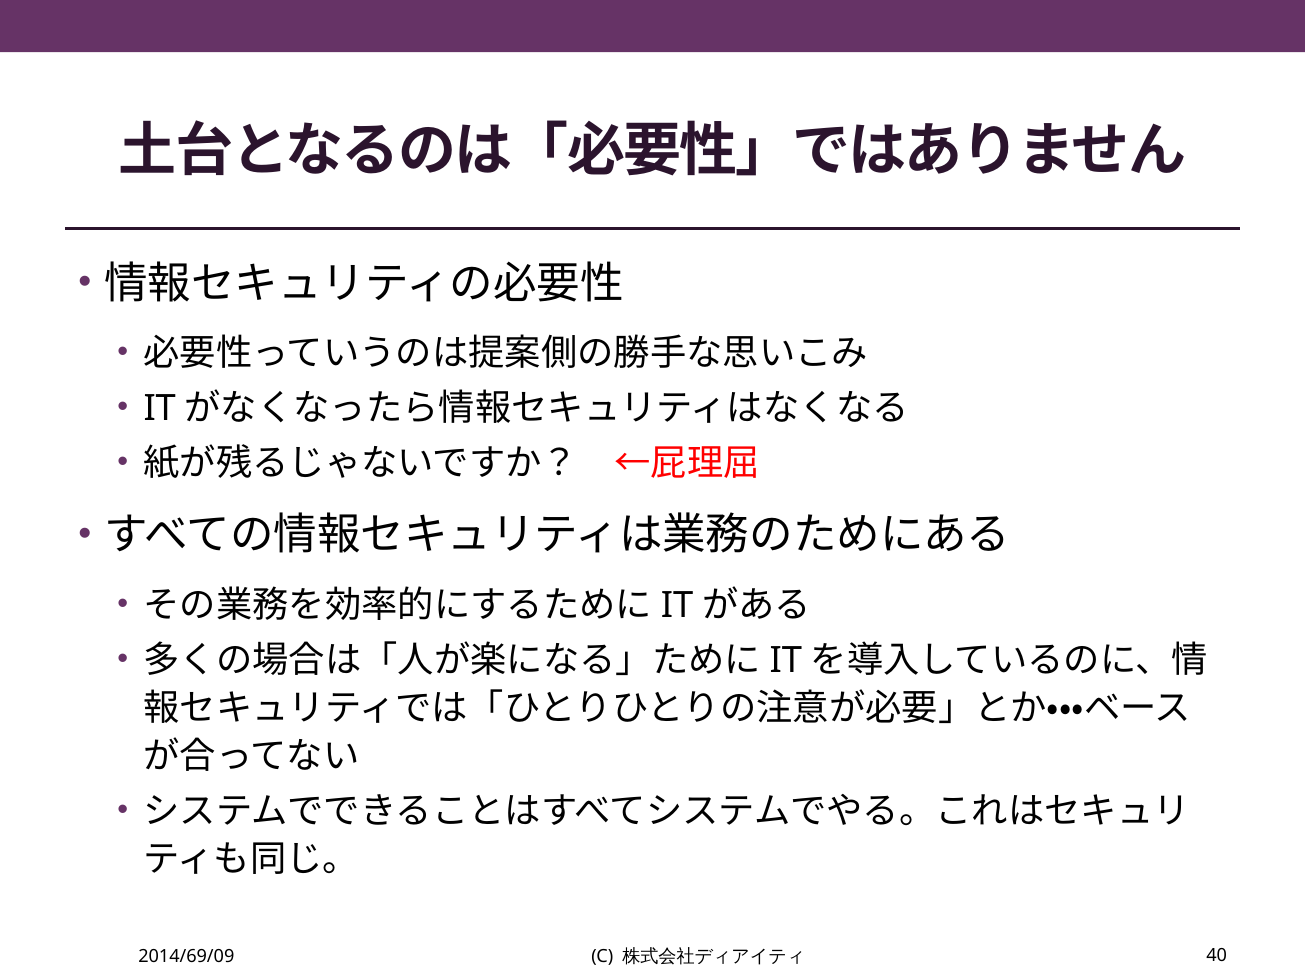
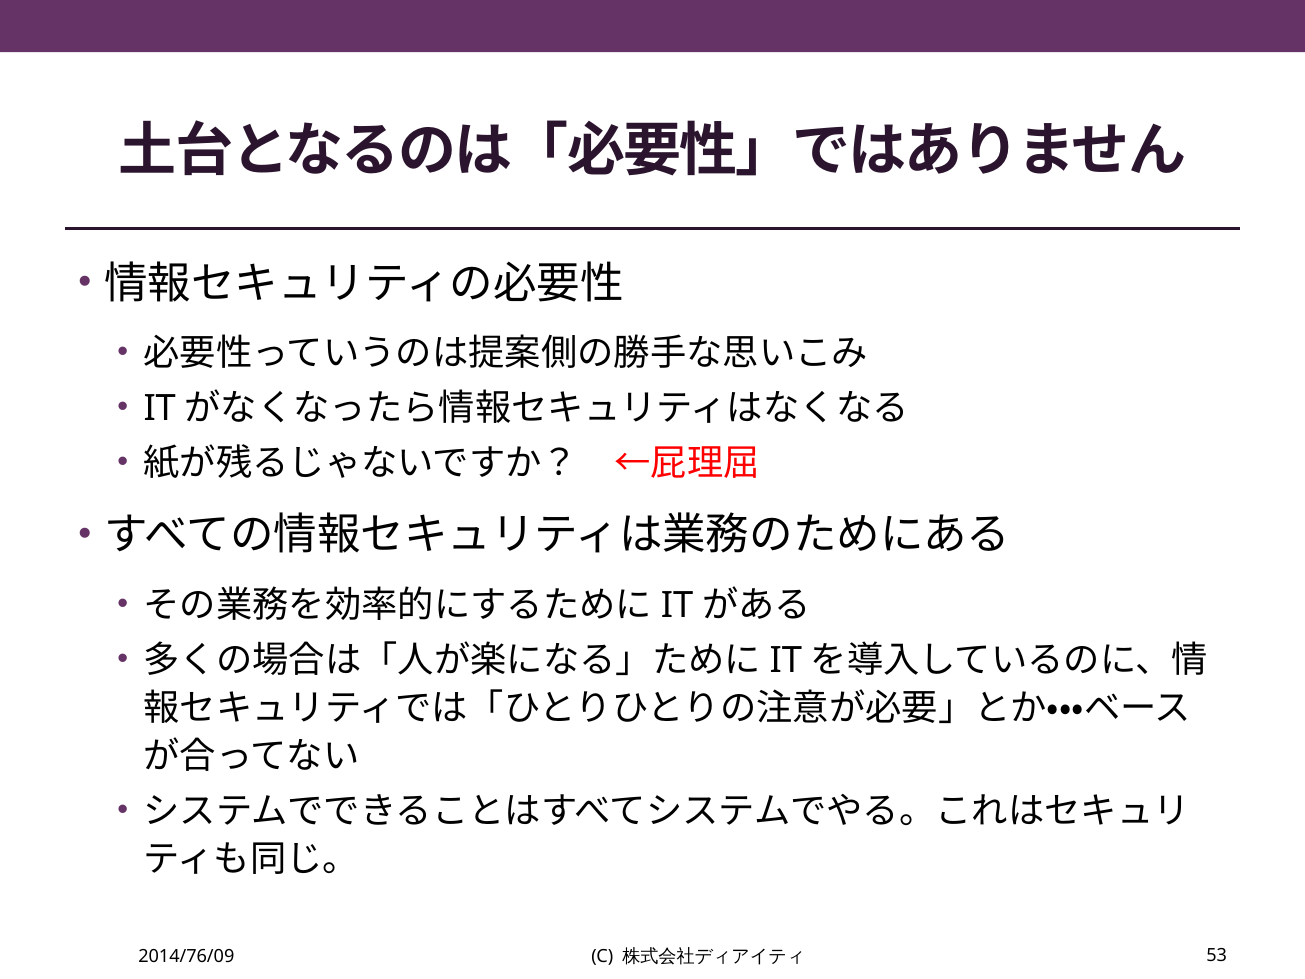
2014/69/09: 2014/69/09 -> 2014/76/09 (186, 956)
40: 40 -> 53 (1217, 955)
